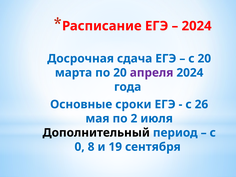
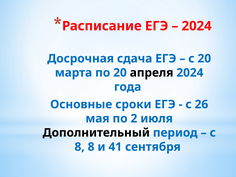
апреля colour: purple -> black (152, 73)
0: 0 -> 8 (80, 147)
19: 19 -> 41 (115, 147)
